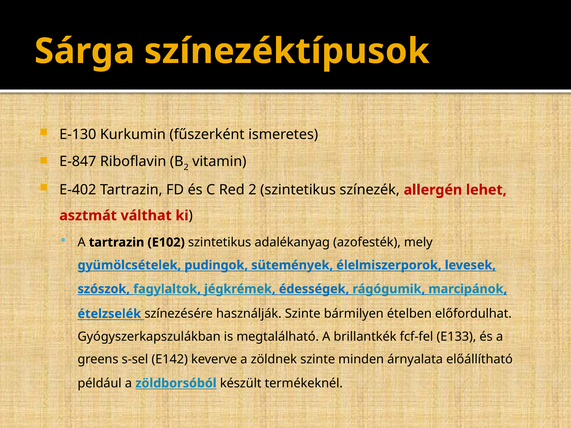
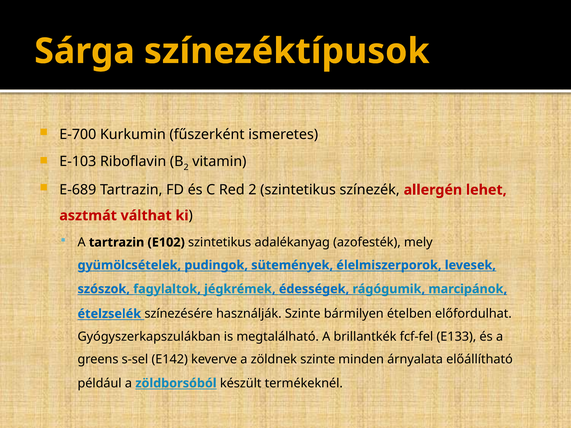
E-130: E-130 -> E-700 (78, 135)
E-847: E-847 -> E-103 (78, 162)
E-402: E-402 -> E-689 (78, 190)
